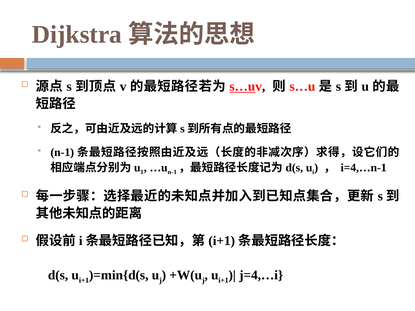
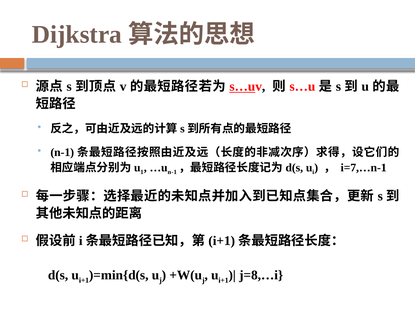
i=4,…n-1: i=4,…n-1 -> i=7,…n-1 (364, 168)
j=4,…i: j=4,…i -> j=8,…i (261, 275)
